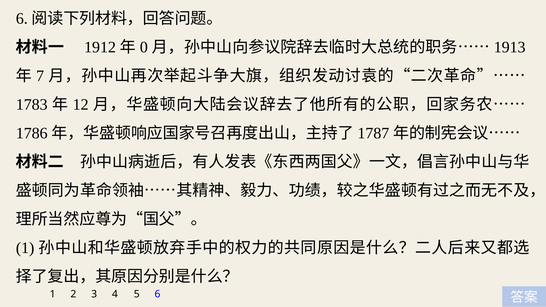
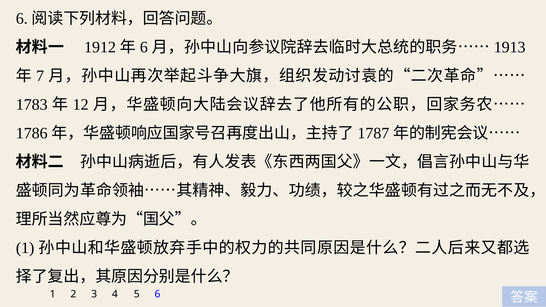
0: 0 -> 6 (144, 47)
